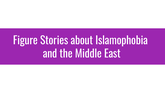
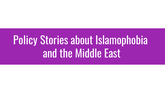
Figure: Figure -> Policy (25, 41)
